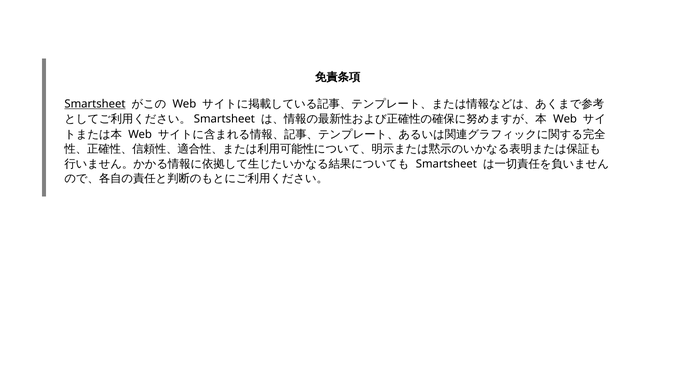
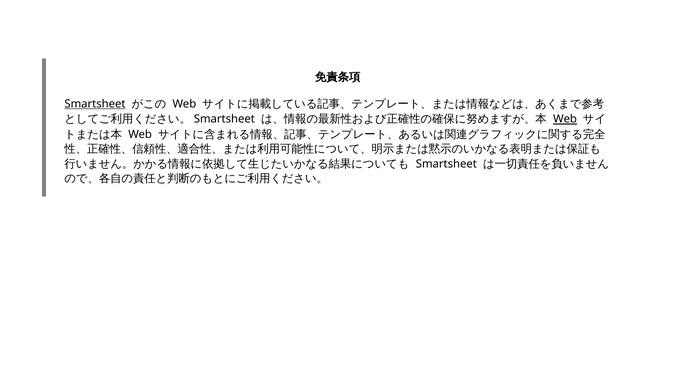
Web underline: none -> present (565, 119)
